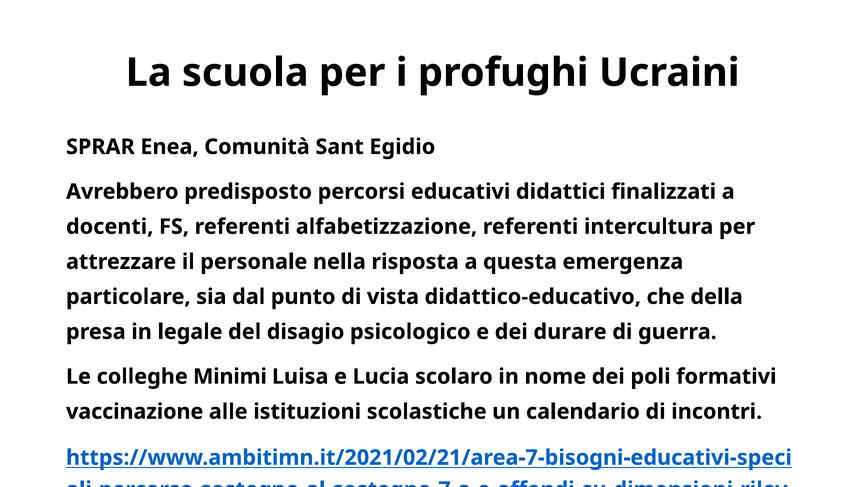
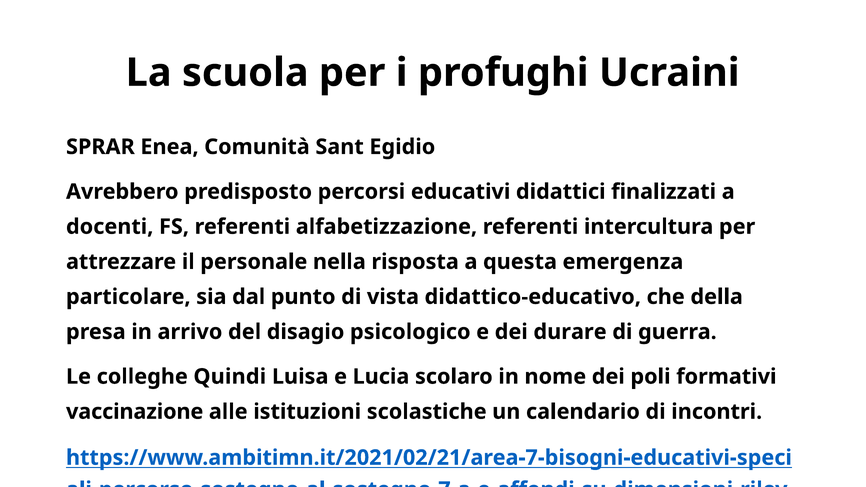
legale: legale -> arrivo (190, 332)
Minimi: Minimi -> Quindi (230, 377)
